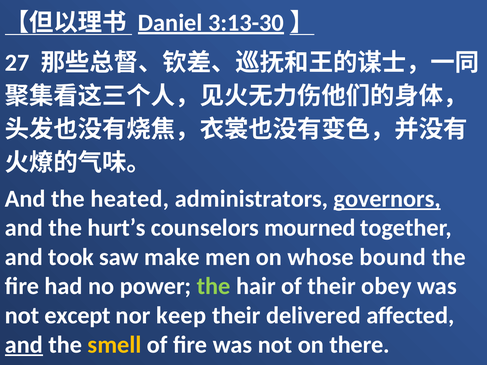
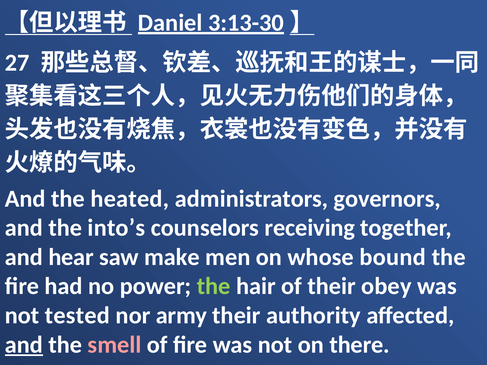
governors underline: present -> none (387, 199)
hurt’s: hurt’s -> into’s (116, 228)
mourned: mourned -> receiving (310, 228)
took: took -> hear (71, 257)
except: except -> tested (77, 316)
keep: keep -> army (181, 316)
delivered: delivered -> authority (313, 316)
smell colour: yellow -> pink (114, 345)
